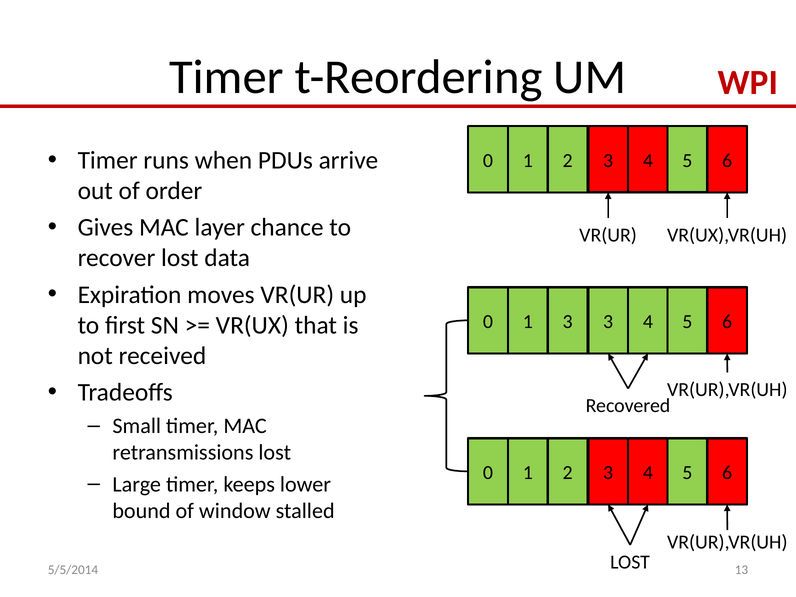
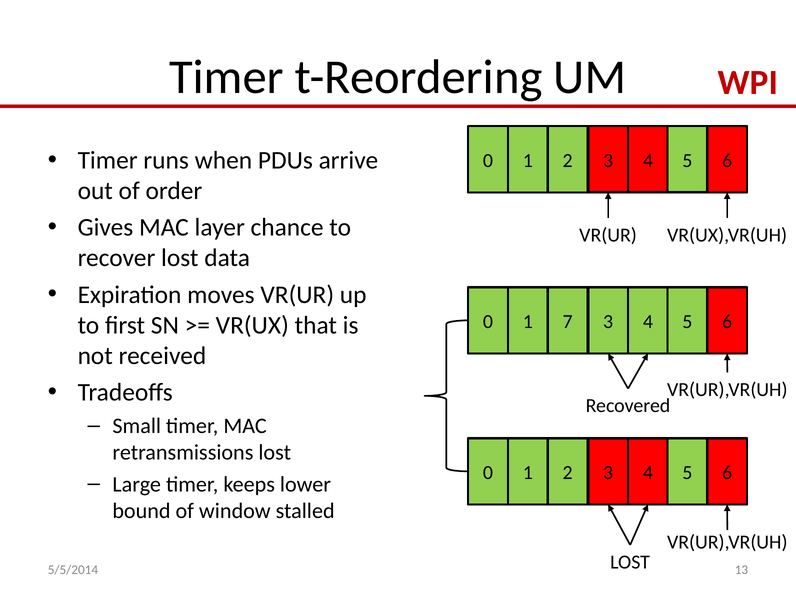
1 3: 3 -> 7 (568, 322)
